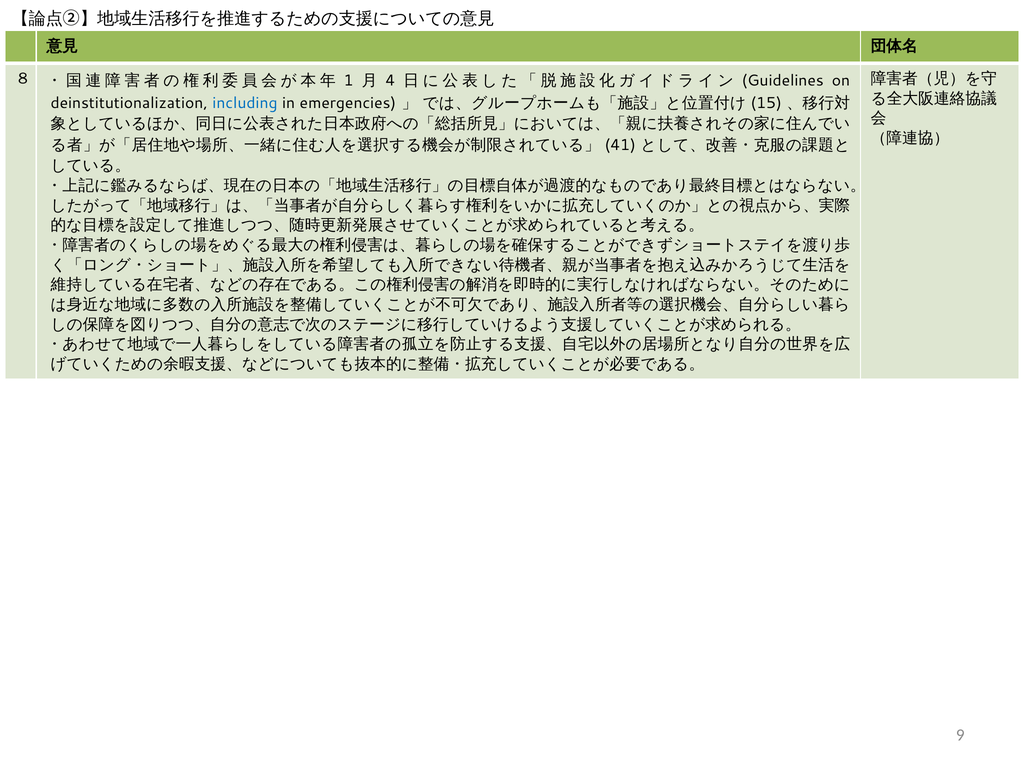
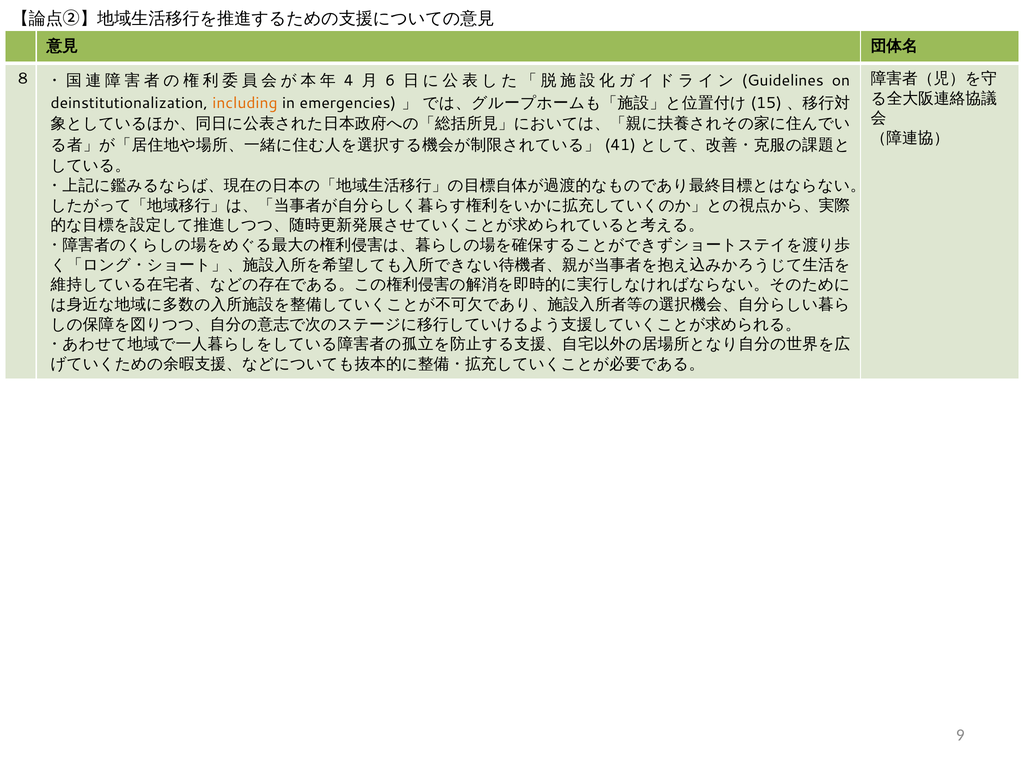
1: 1 -> 4 (349, 81)
4: 4 -> 6 (390, 81)
including colour: blue -> orange (245, 103)
